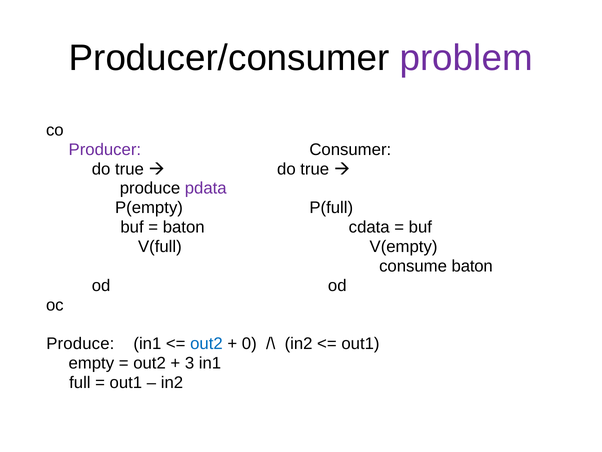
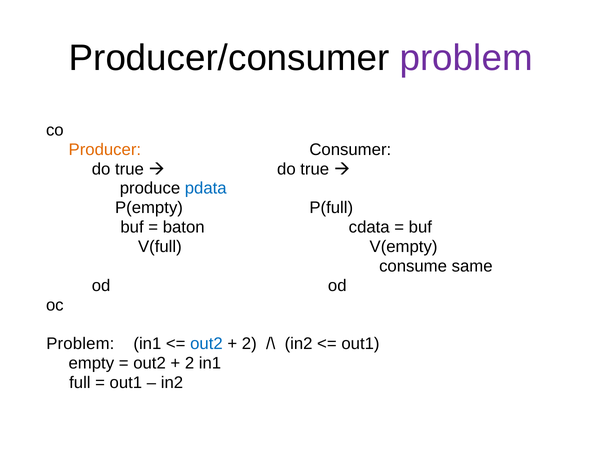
Producer colour: purple -> orange (105, 149)
pdata colour: purple -> blue (206, 188)
consume baton: baton -> same (472, 266)
Produce: Produce -> Problem (80, 343)
0: 0 -> 2 (249, 343)
3: 3 -> 2 (190, 363)
